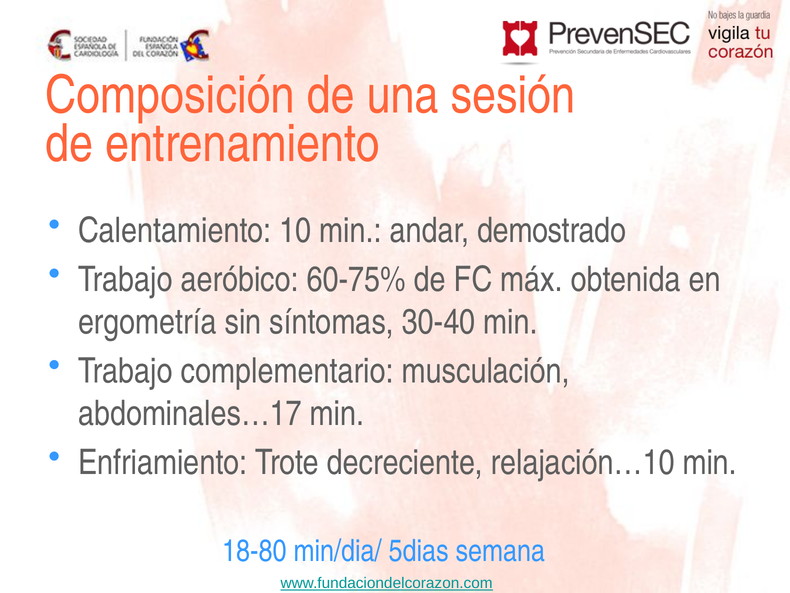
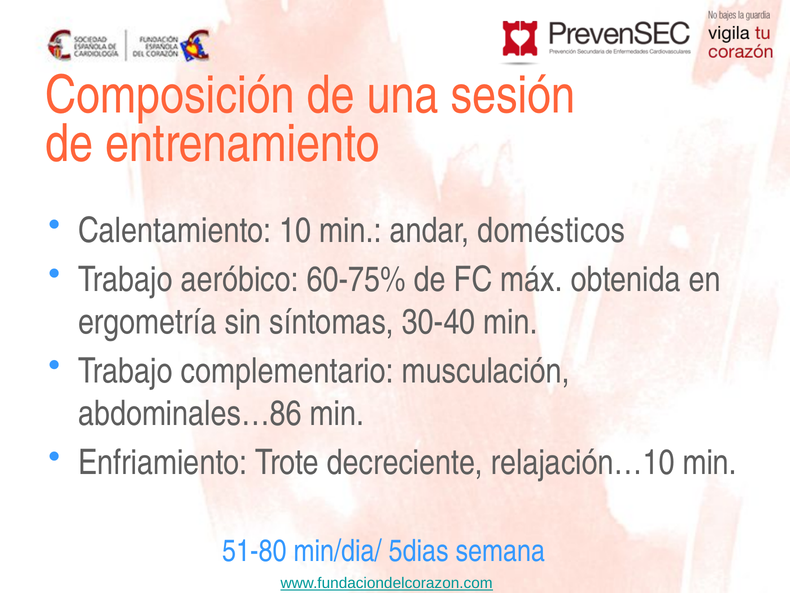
demostrado: demostrado -> domésticos (551, 230)
abdominales…17: abdominales…17 -> abdominales…86 (190, 413)
18-80: 18-80 -> 51-80 (255, 551)
